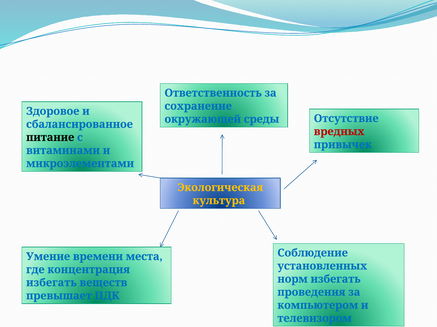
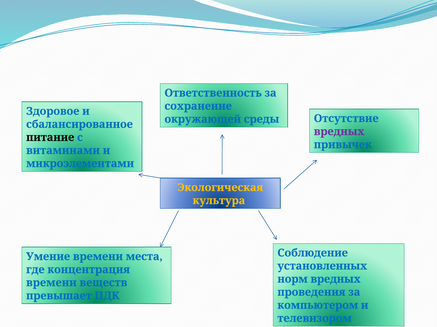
вредных colour: red -> purple (339, 132)
норм избегать: избегать -> вредных (336, 280)
избегать: избегать -> времени (51, 283)
